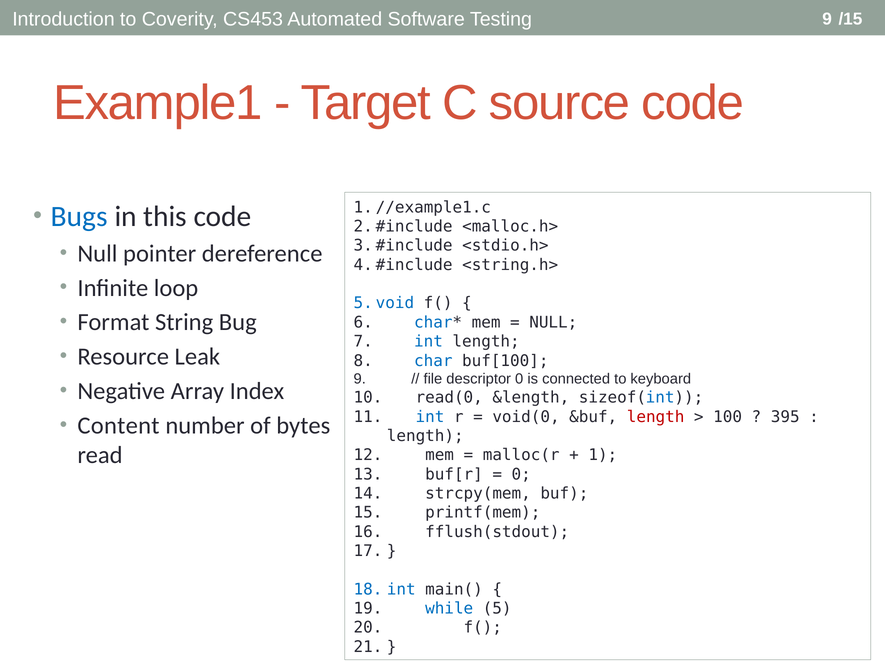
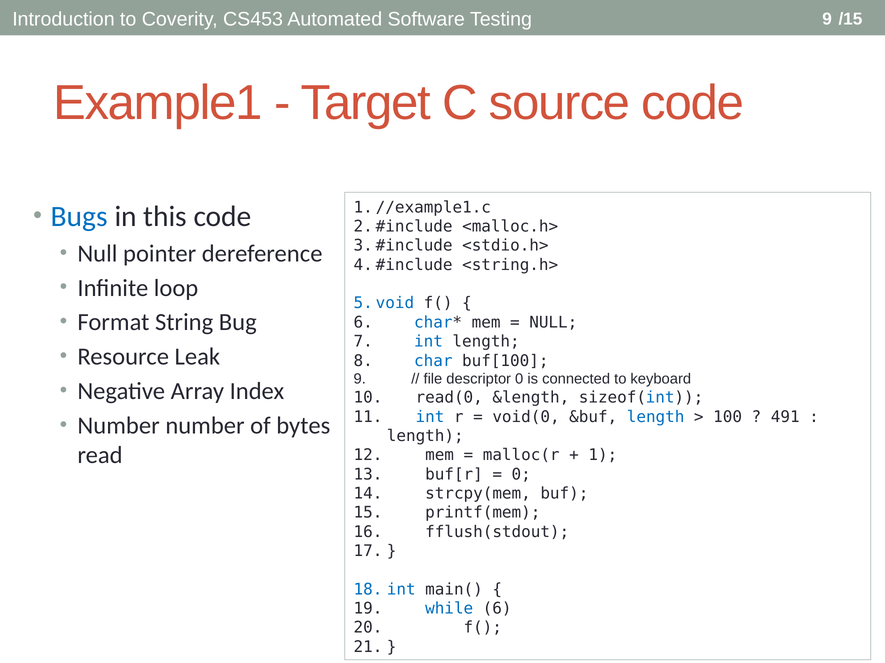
length colour: red -> blue (656, 417)
395: 395 -> 491 (785, 417)
Content: Content -> Number (119, 426)
while 5: 5 -> 6 (497, 609)
